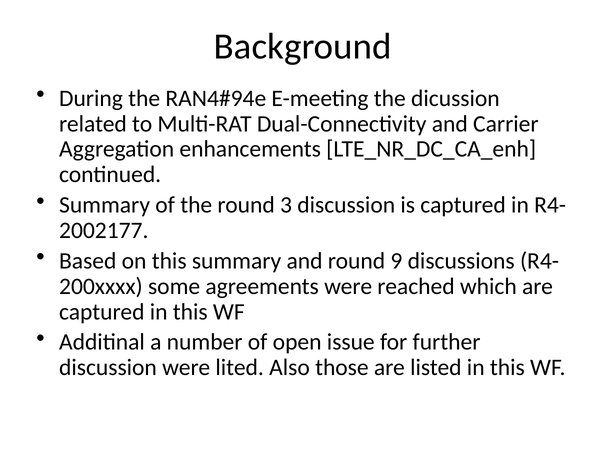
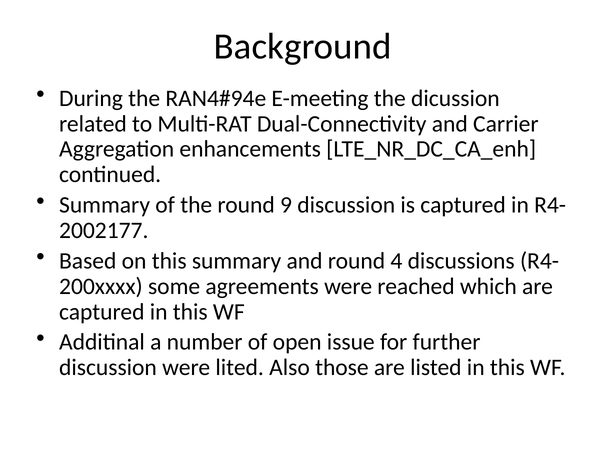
3: 3 -> 9 (286, 205)
9: 9 -> 4 (396, 261)
